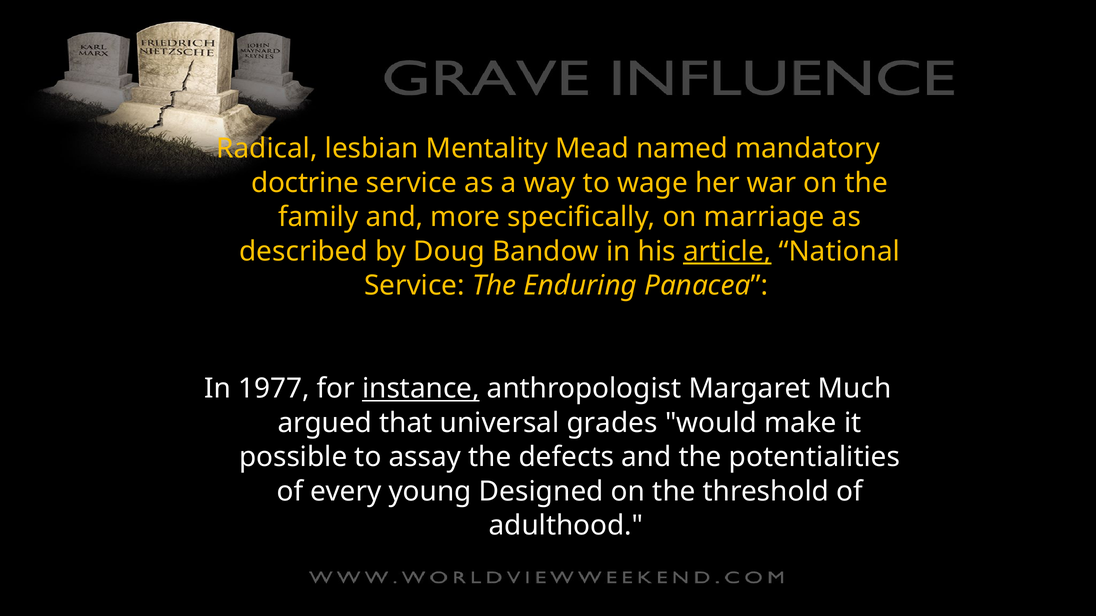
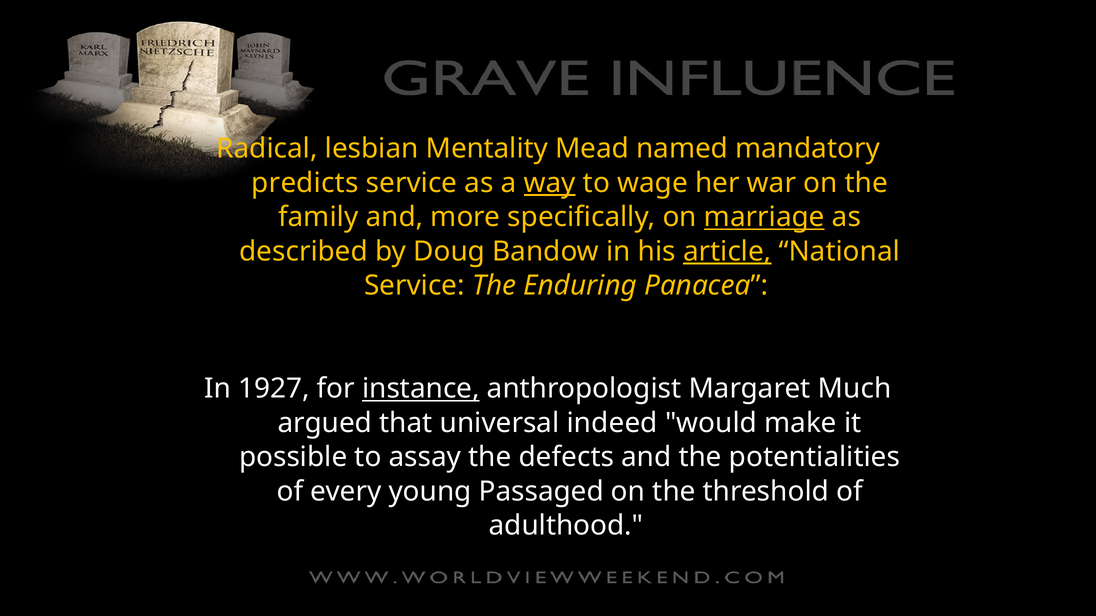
doctrine: doctrine -> predicts (305, 183)
way underline: none -> present (550, 183)
marriage underline: none -> present (764, 217)
1977: 1977 -> 1927 (274, 389)
grades: grades -> indeed (612, 423)
Designed: Designed -> Passaged (541, 492)
